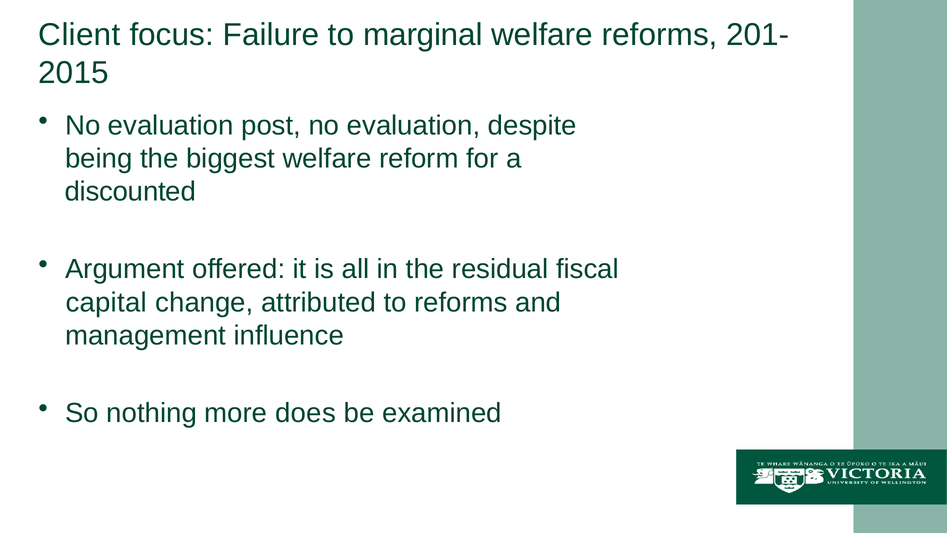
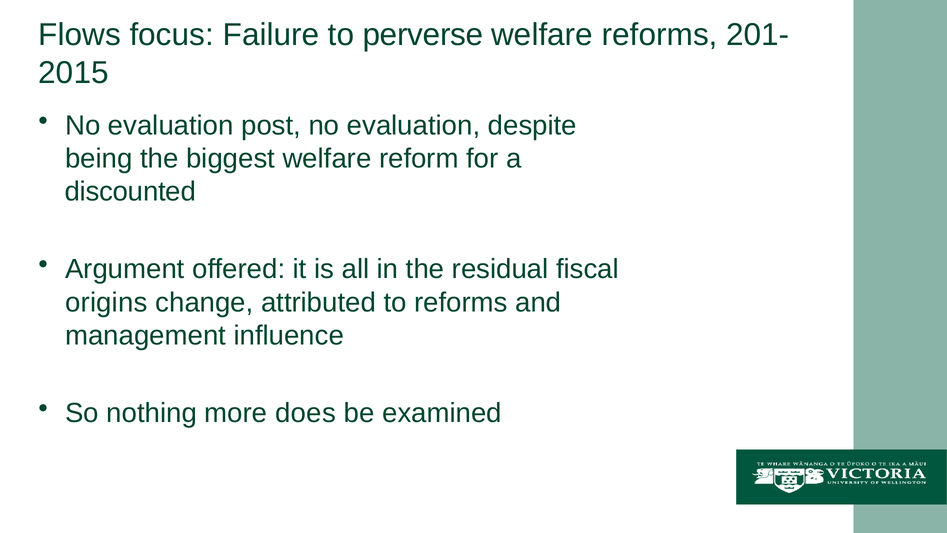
Client: Client -> Flows (80, 35)
marginal: marginal -> perverse (423, 35)
capital: capital -> origins (106, 302)
